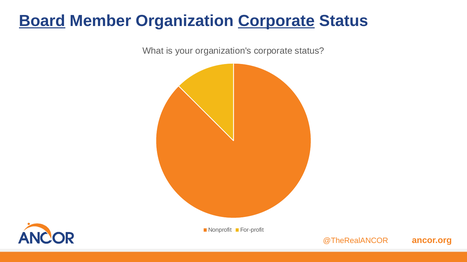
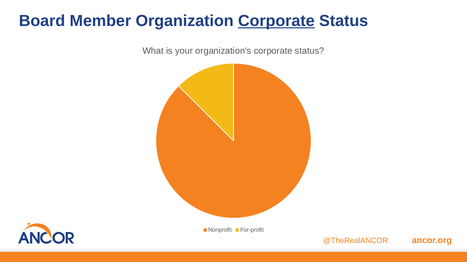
Board underline: present -> none (42, 21)
